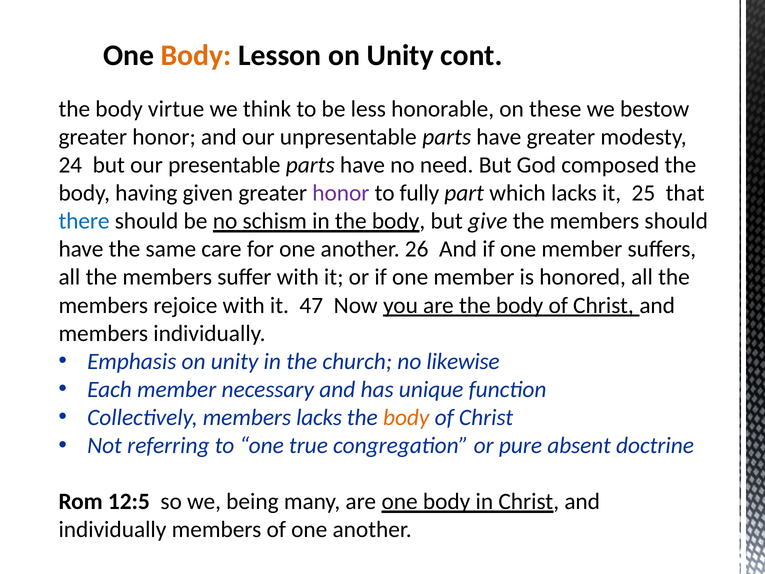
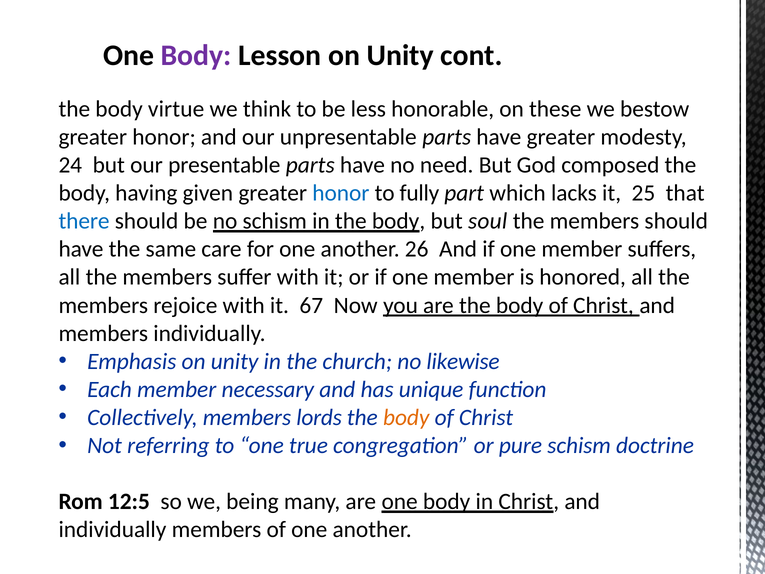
Body colour: orange -> purple (196, 56)
honor colour: purple -> blue (341, 193)
give: give -> soul (488, 221)
47: 47 -> 67 (311, 305)
members lacks: lacks -> lords (319, 417)
pure absent: absent -> schism (579, 445)
